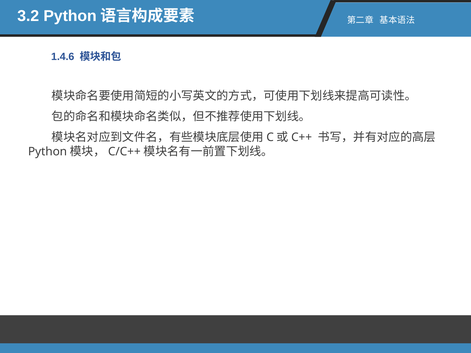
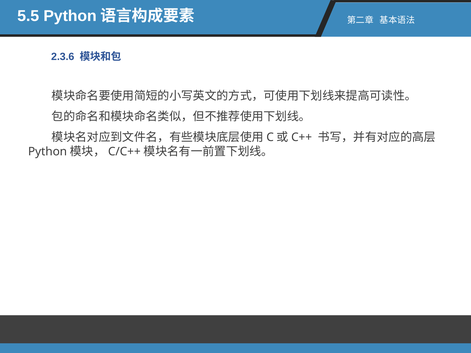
3.2: 3.2 -> 5.5 (28, 16)
1.4.6: 1.4.6 -> 2.3.6 (63, 57)
